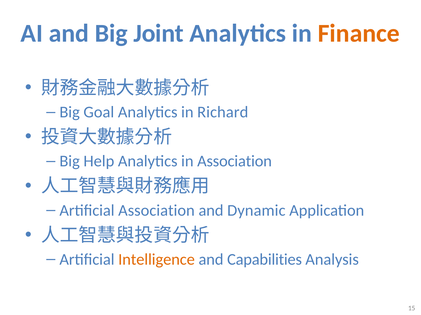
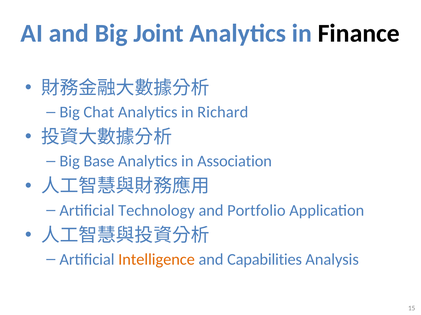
Finance colour: orange -> black (359, 33)
Goal: Goal -> Chat (99, 112)
Help: Help -> Base (99, 162)
Artificial Association: Association -> Technology (157, 211)
Dynamic: Dynamic -> Portfolio (256, 211)
